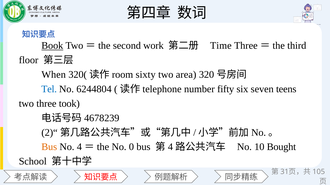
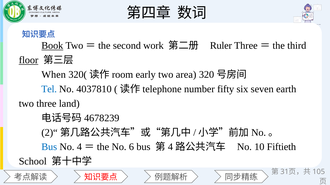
Time: Time -> Ruler (221, 46)
floor underline: none -> present (29, 60)
sixty: sixty -> early (146, 75)
6244804: 6244804 -> 4037810 (94, 89)
teens: teens -> earth (286, 89)
took: took -> land (69, 104)
Bus colour: orange -> blue (49, 147)
0: 0 -> 6 (131, 147)
Bought: Bought -> Fiftieth (281, 147)
